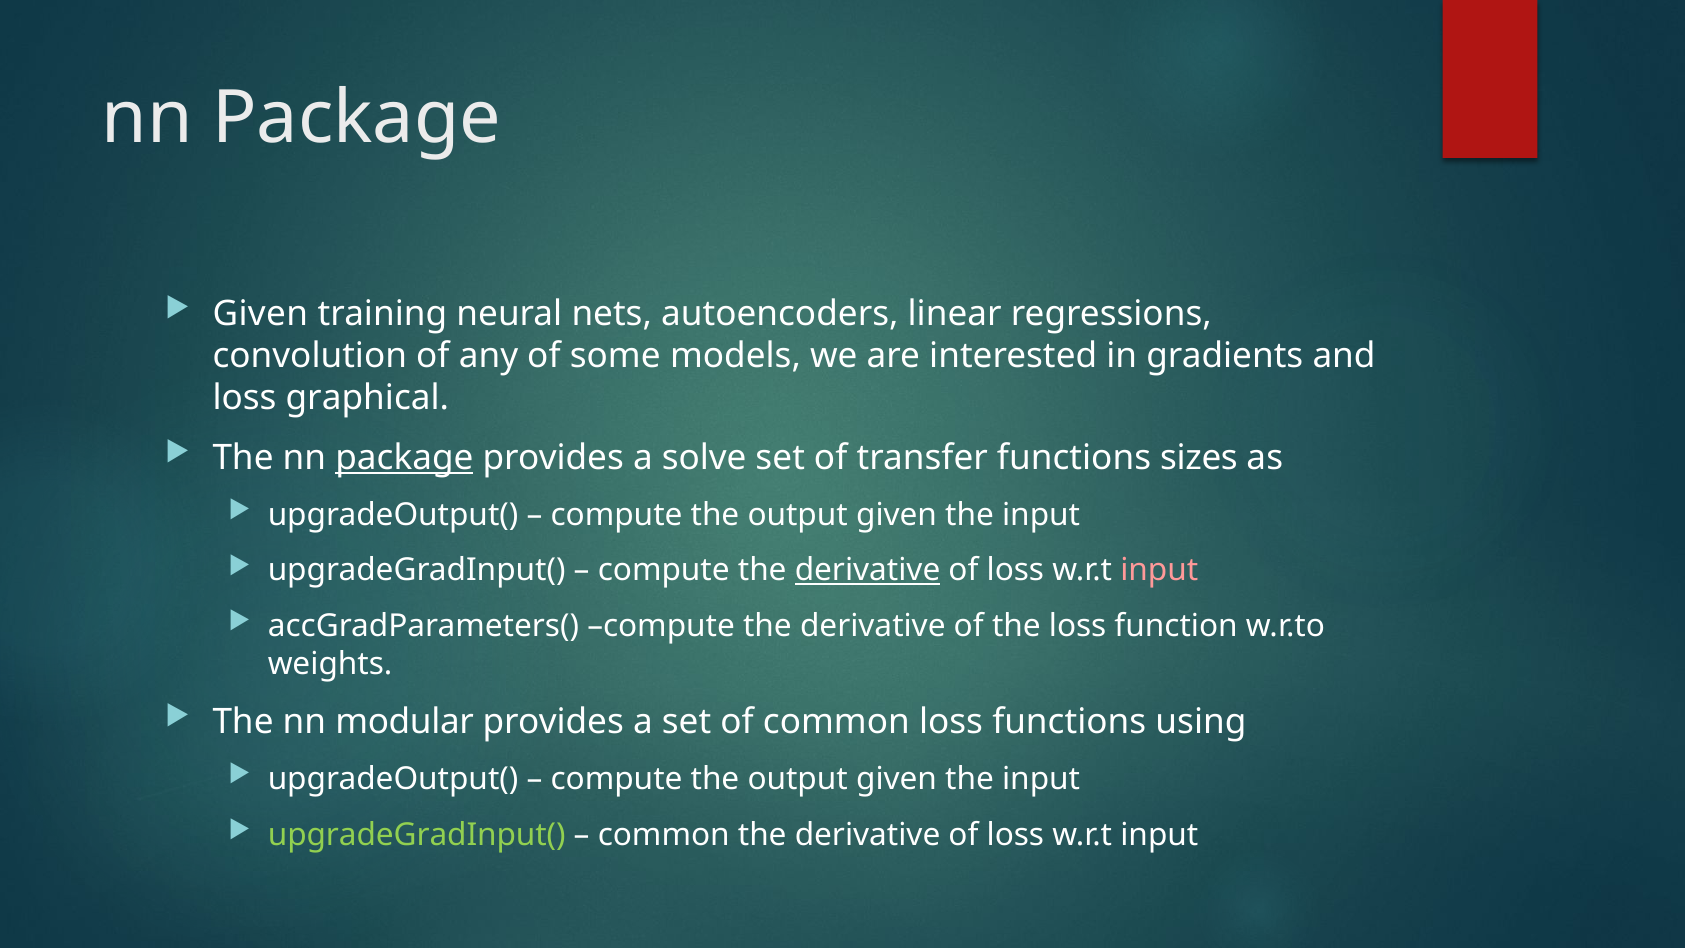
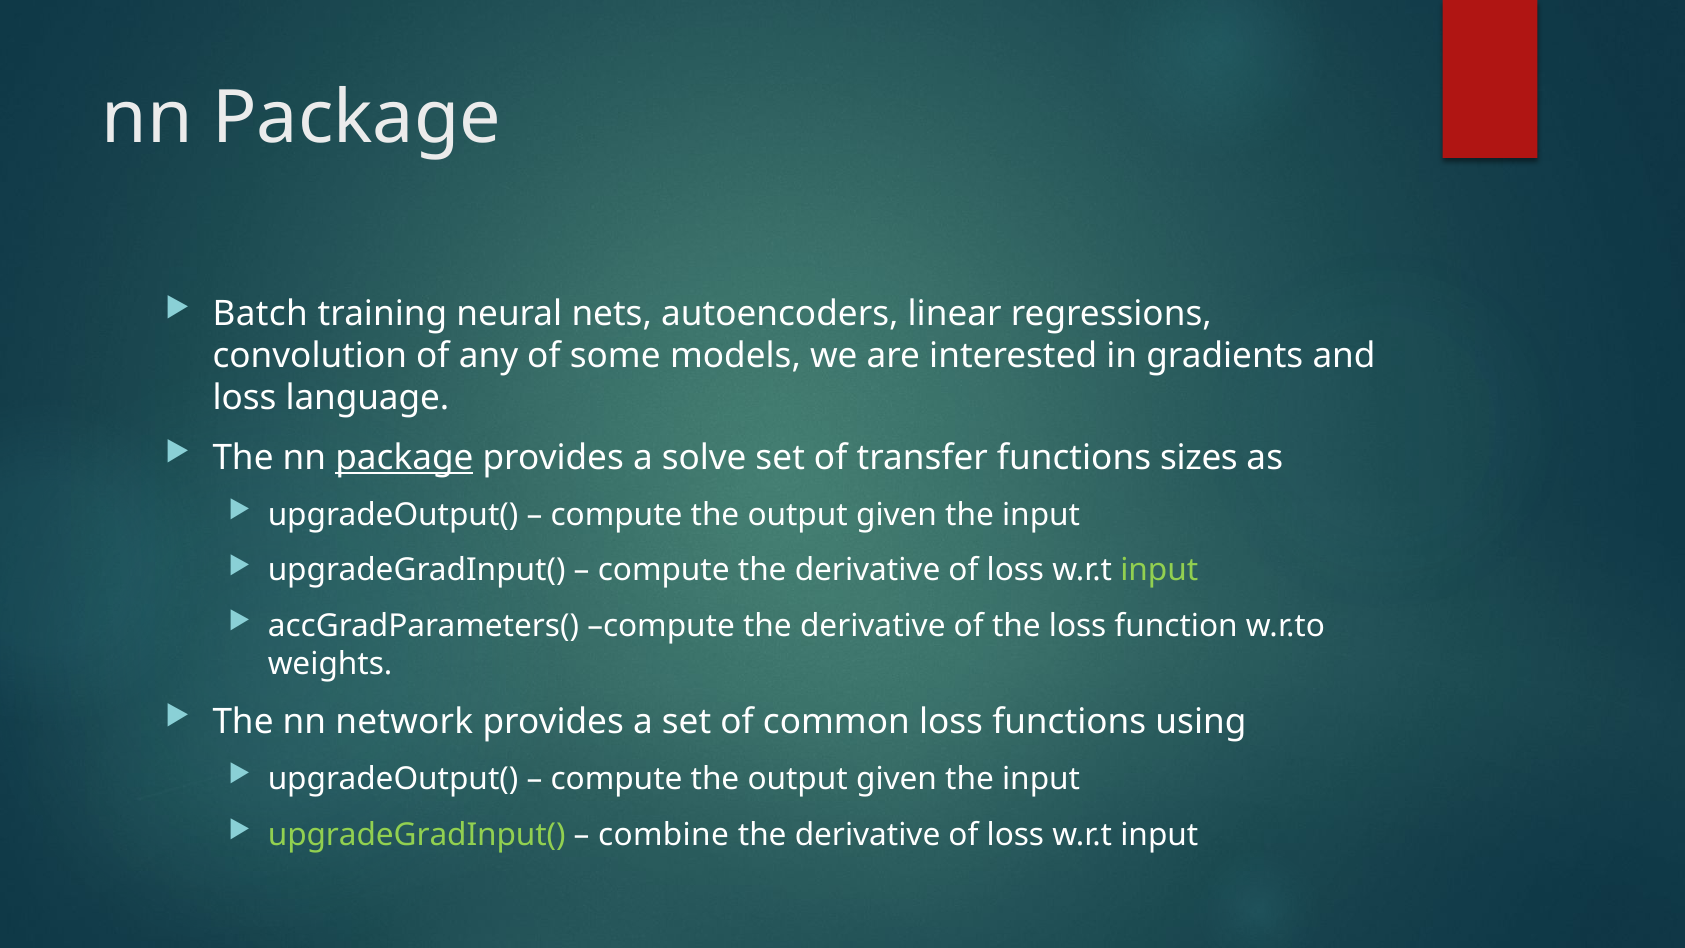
Given: Given -> Batch (260, 314)
graphical: graphical -> language (367, 398)
derivative underline: present -> none (868, 570)
input colour: pink -> light green (1159, 570)
modular: modular -> network (404, 722)
common: common -> combine (664, 834)
